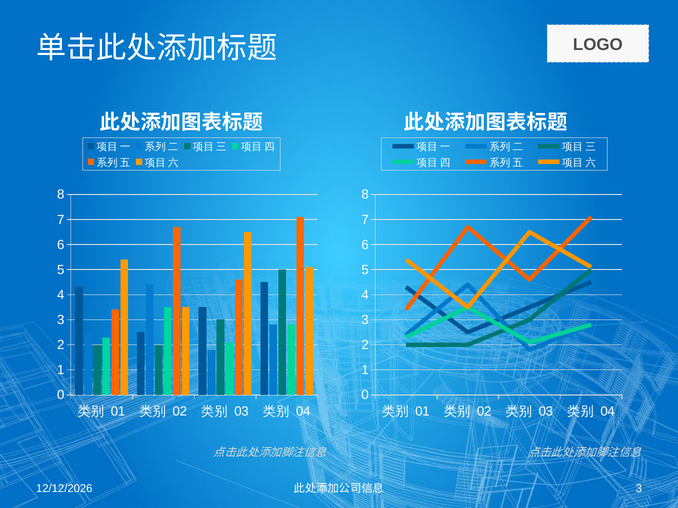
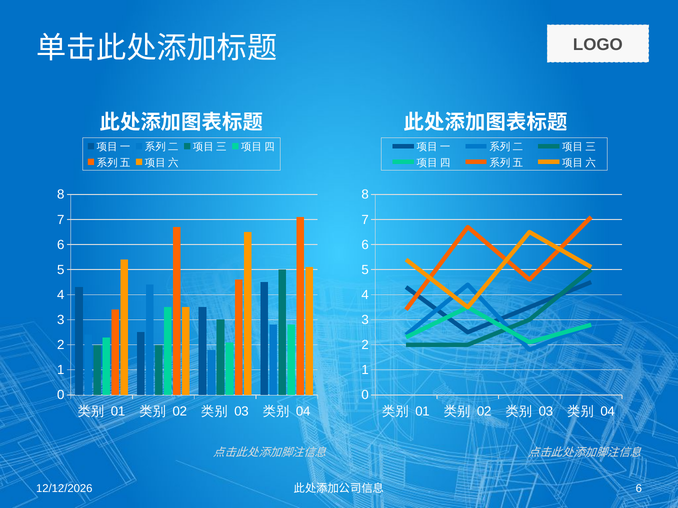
3: 3 -> 6 (639, 489)
